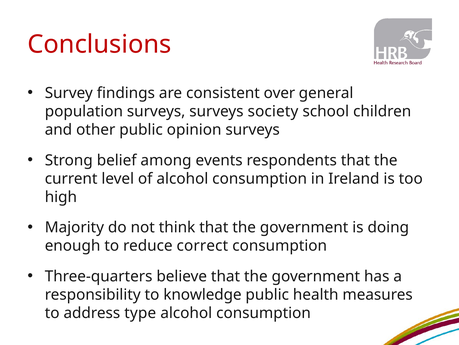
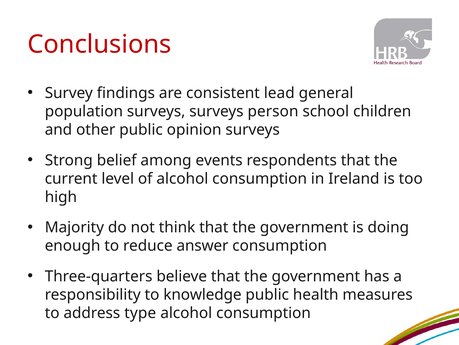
over: over -> lead (279, 93)
society: society -> person (273, 111)
correct: correct -> answer (202, 245)
